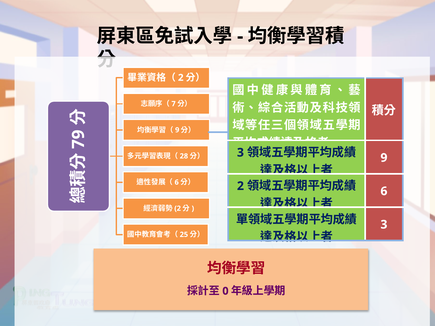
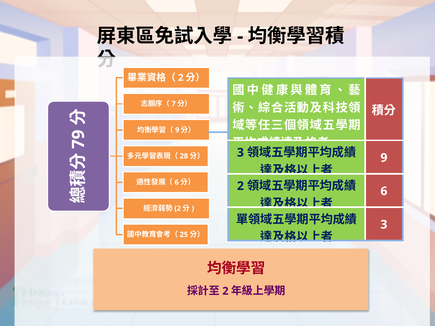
0: 0 -> 2 (225, 291)
